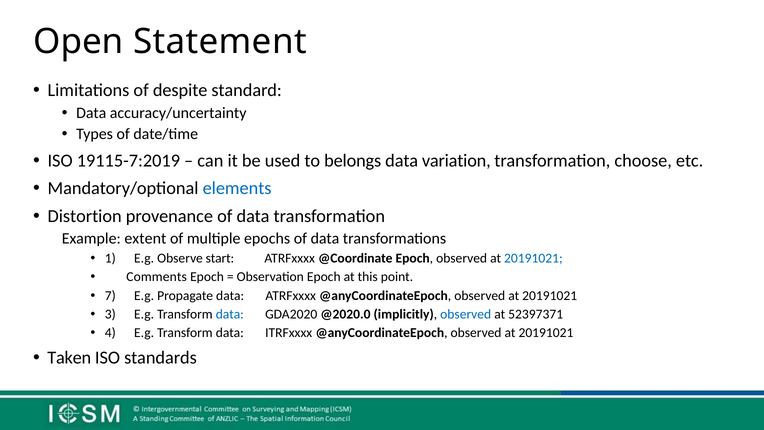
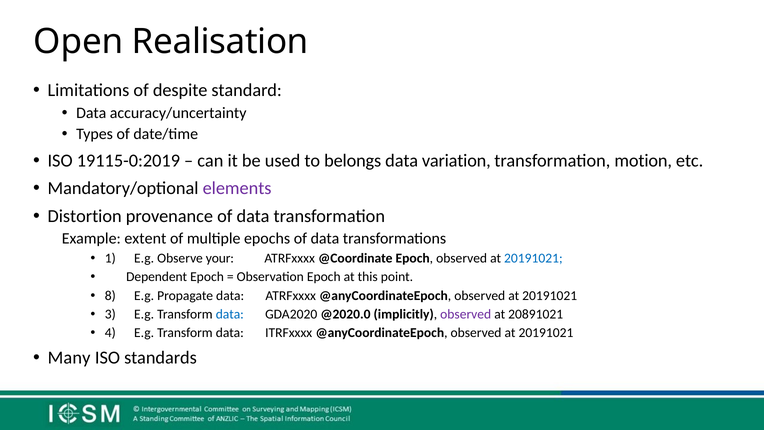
Statement: Statement -> Realisation (220, 42)
19115-7:2019: 19115-7:2019 -> 19115-0:2019 (128, 160)
choose: choose -> motion (643, 160)
elements colour: blue -> purple (237, 188)
start: start -> your (220, 258)
Comments: Comments -> Dependent (157, 277)
7: 7 -> 8 (110, 295)
observed colour: blue -> purple (466, 314)
52397371: 52397371 -> 20891021 (536, 314)
Taken: Taken -> Many (69, 358)
